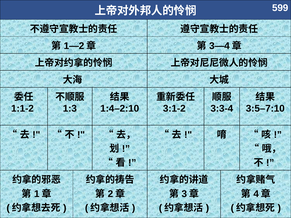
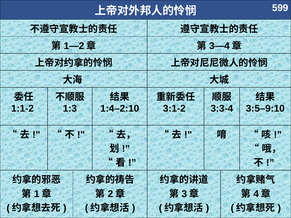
3:5–7:10: 3:5–7:10 -> 3:5–9:10 (265, 109)
